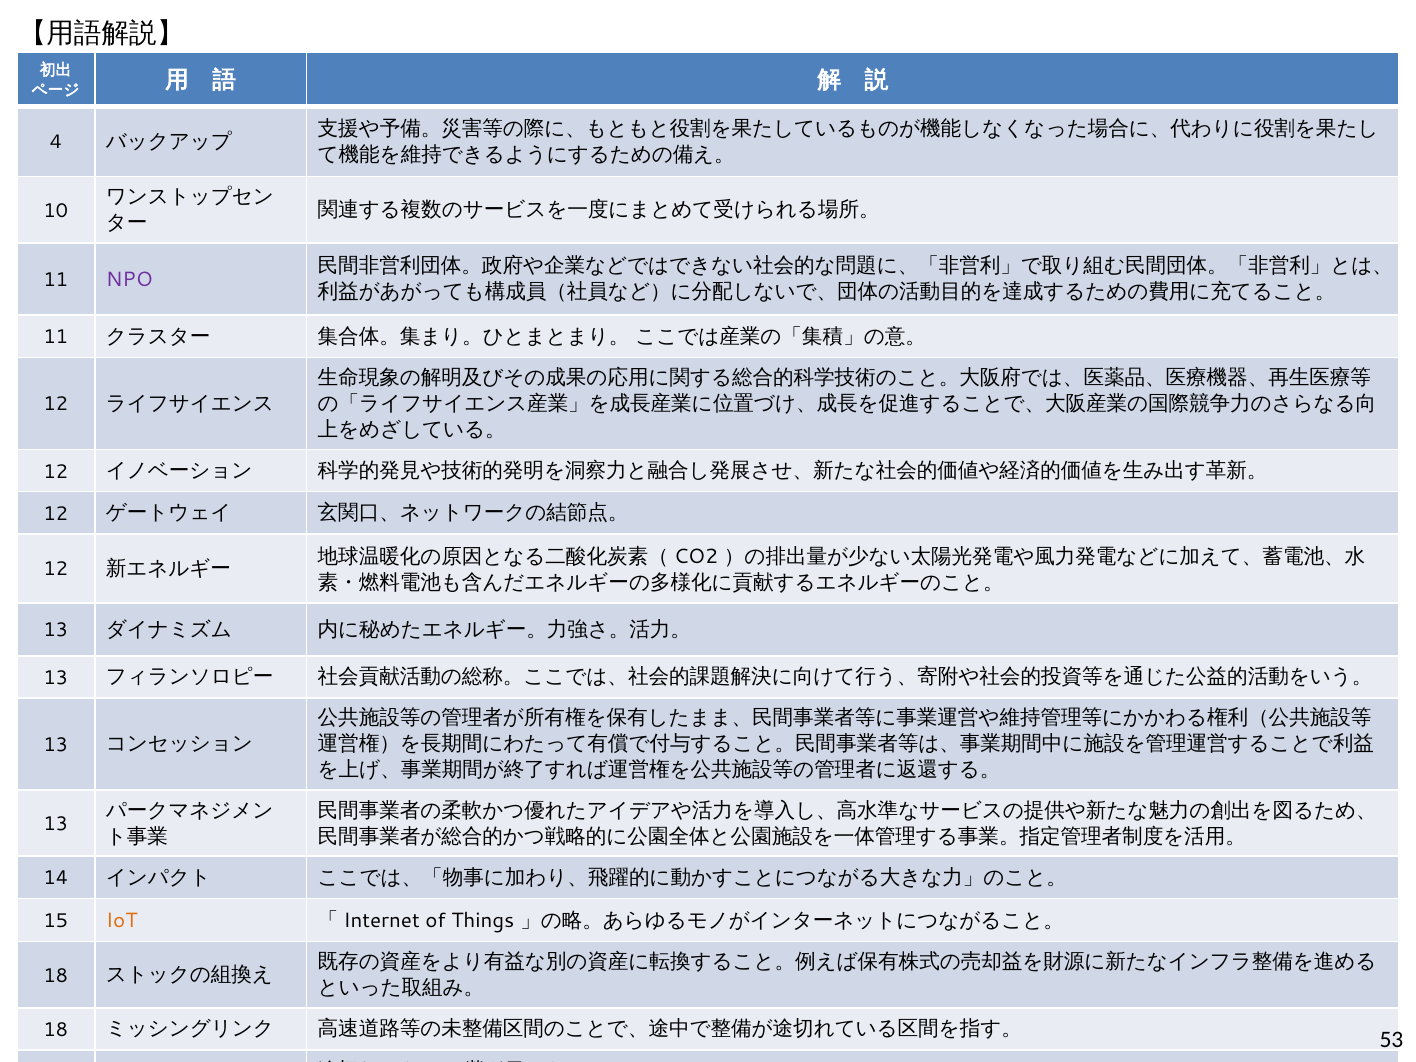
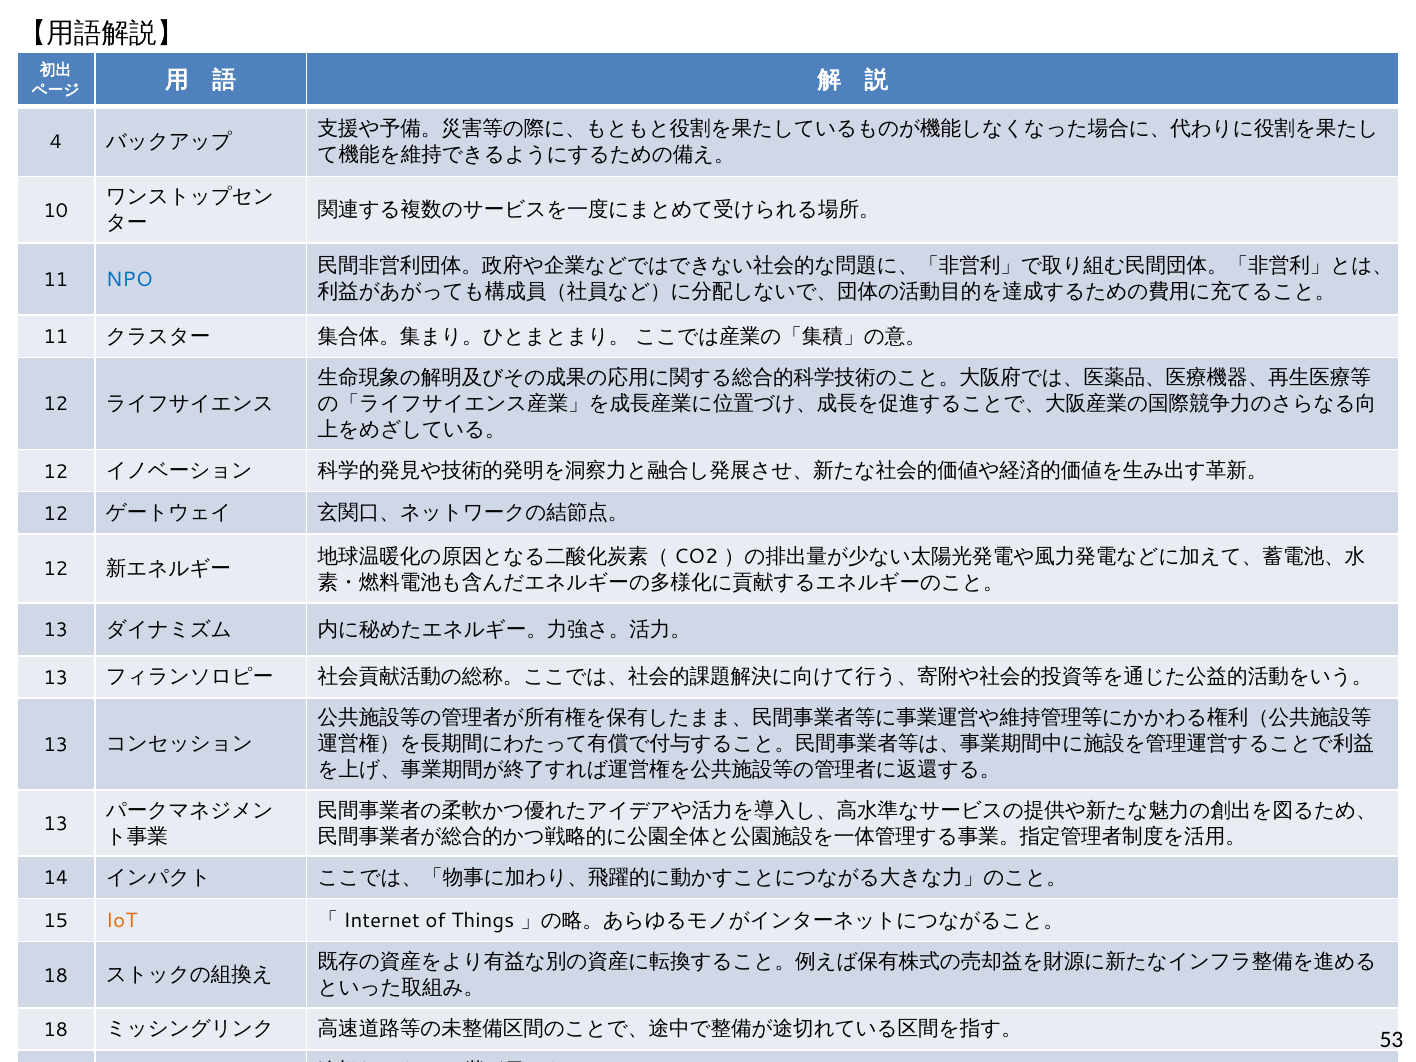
NPO colour: purple -> blue (129, 280)
